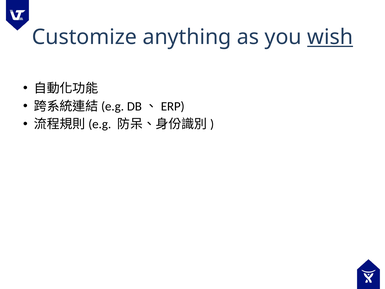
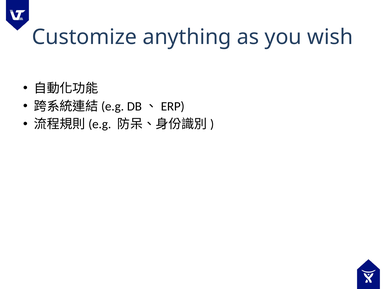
wish underline: present -> none (330, 37)
